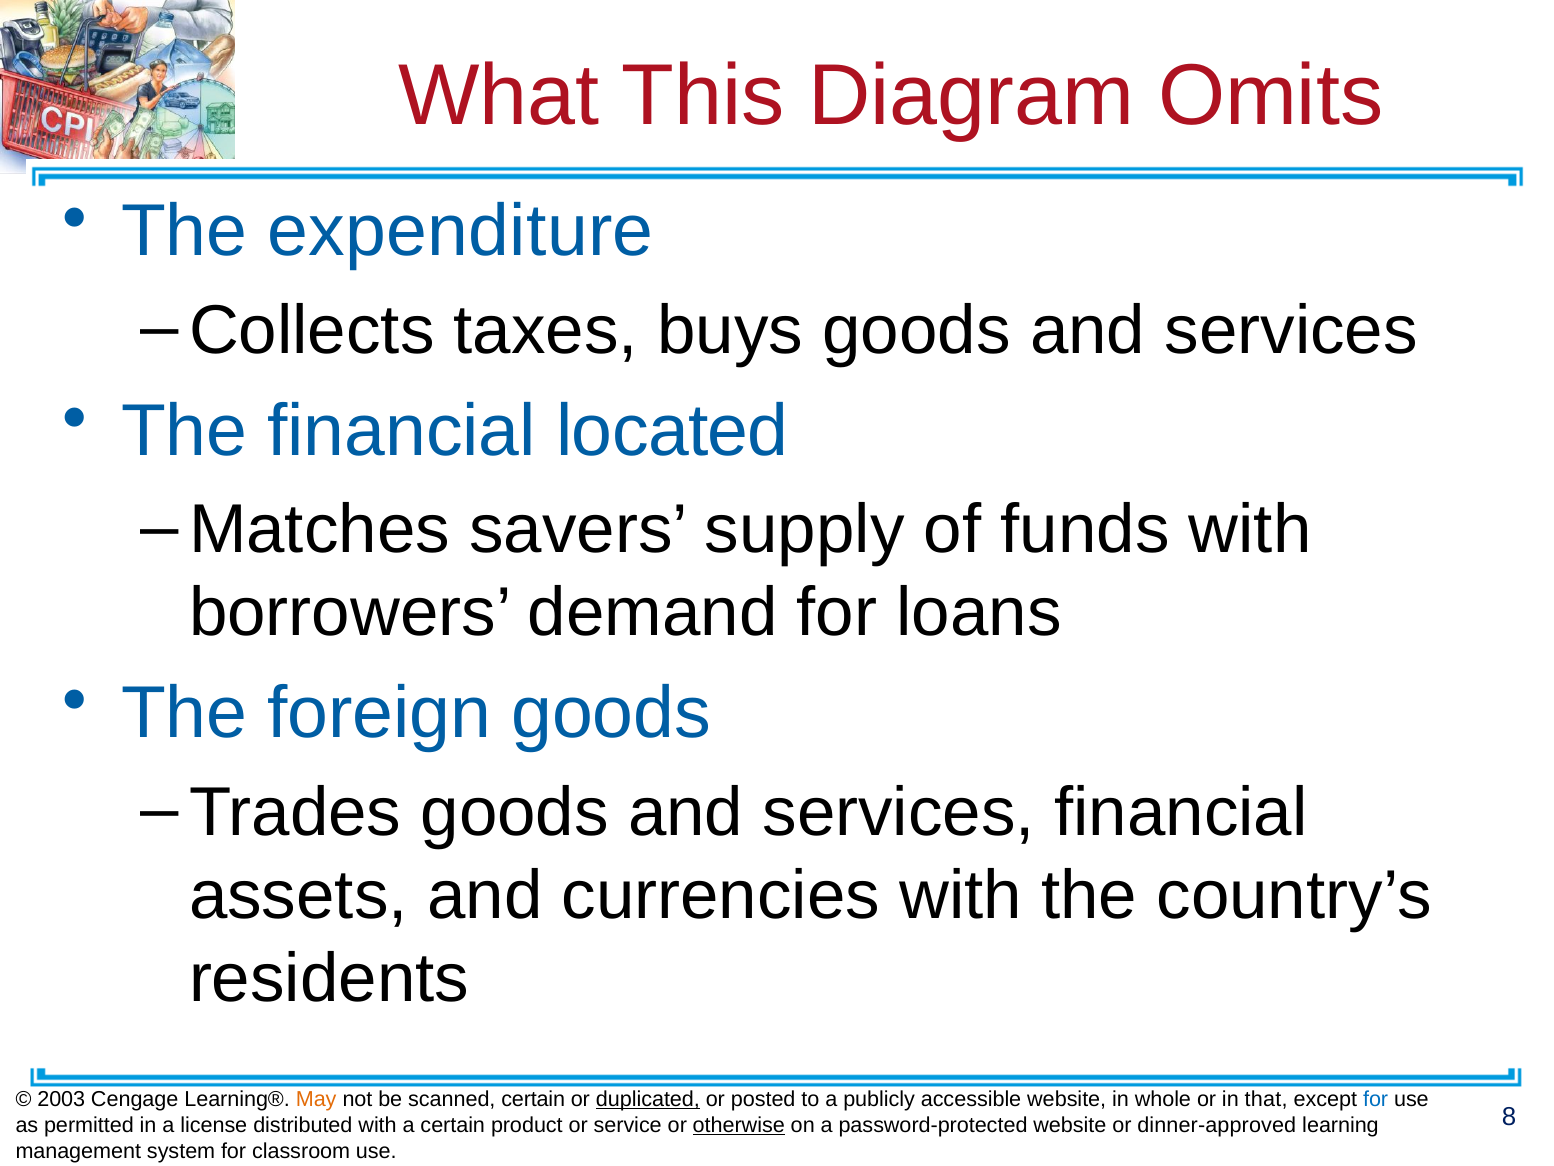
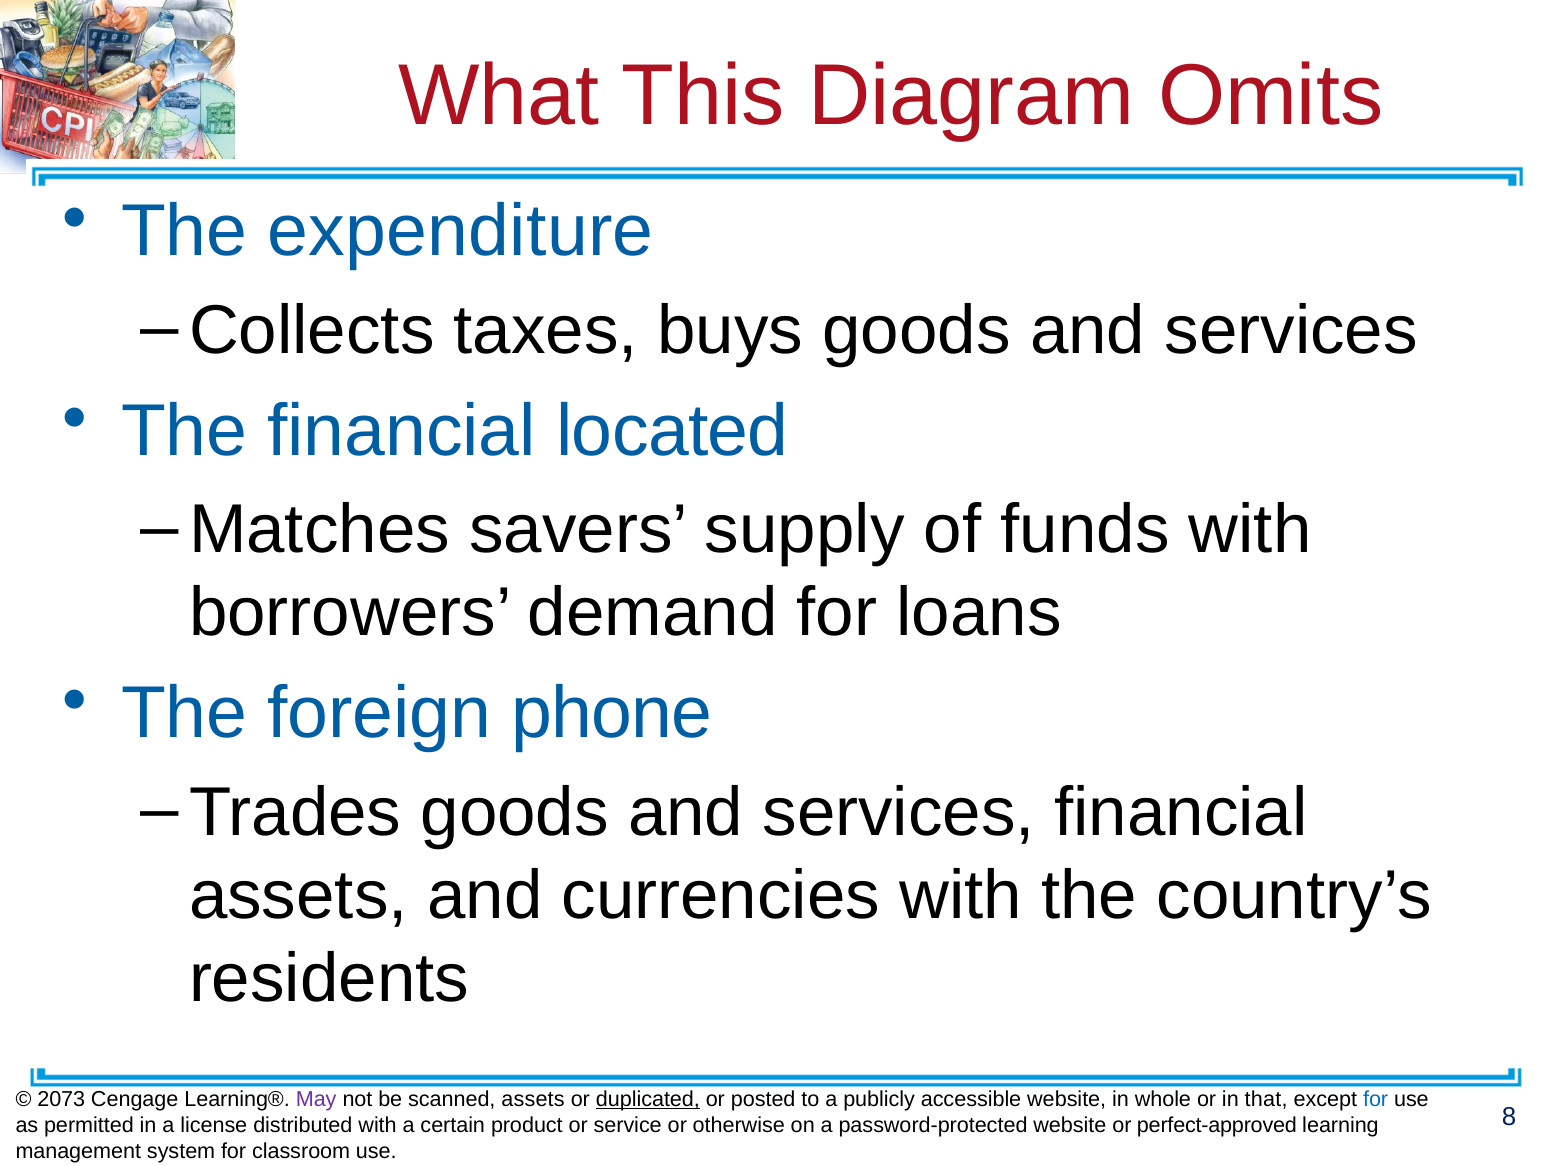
foreign goods: goods -> phone (612, 713)
2003: 2003 -> 2073 (61, 1099)
May colour: orange -> purple (316, 1099)
scanned certain: certain -> assets (533, 1099)
otherwise underline: present -> none (739, 1125)
dinner-approved: dinner-approved -> perfect-approved (1217, 1125)
